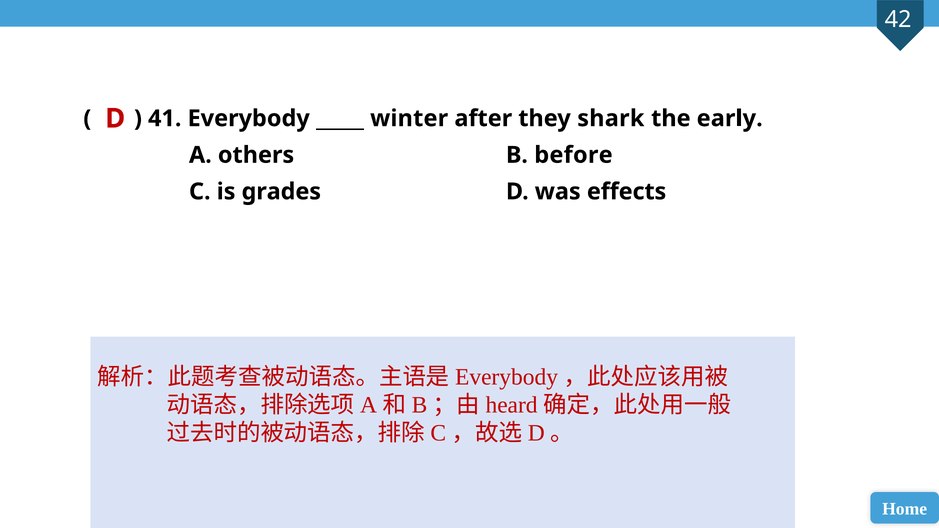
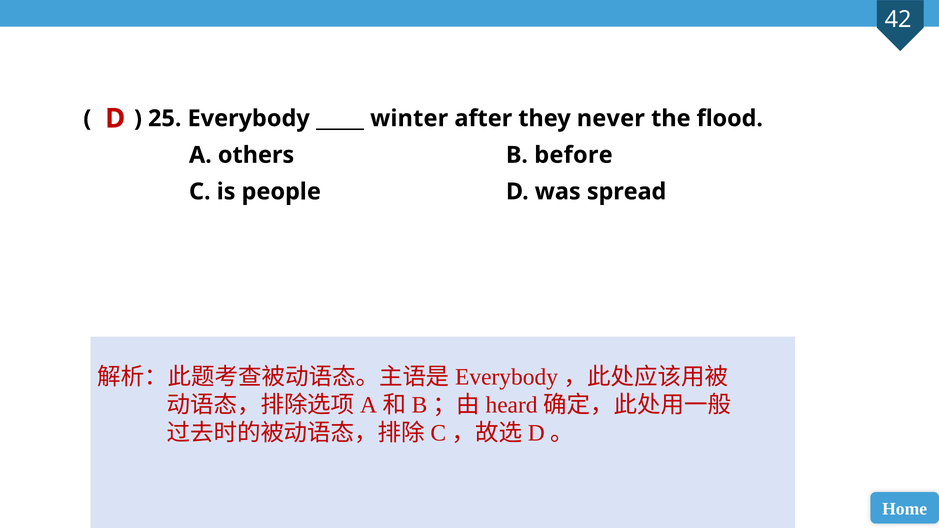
41: 41 -> 25 (165, 118)
shark: shark -> never (611, 118)
early: early -> flood (730, 118)
grades: grades -> people (281, 192)
effects: effects -> spread (627, 192)
